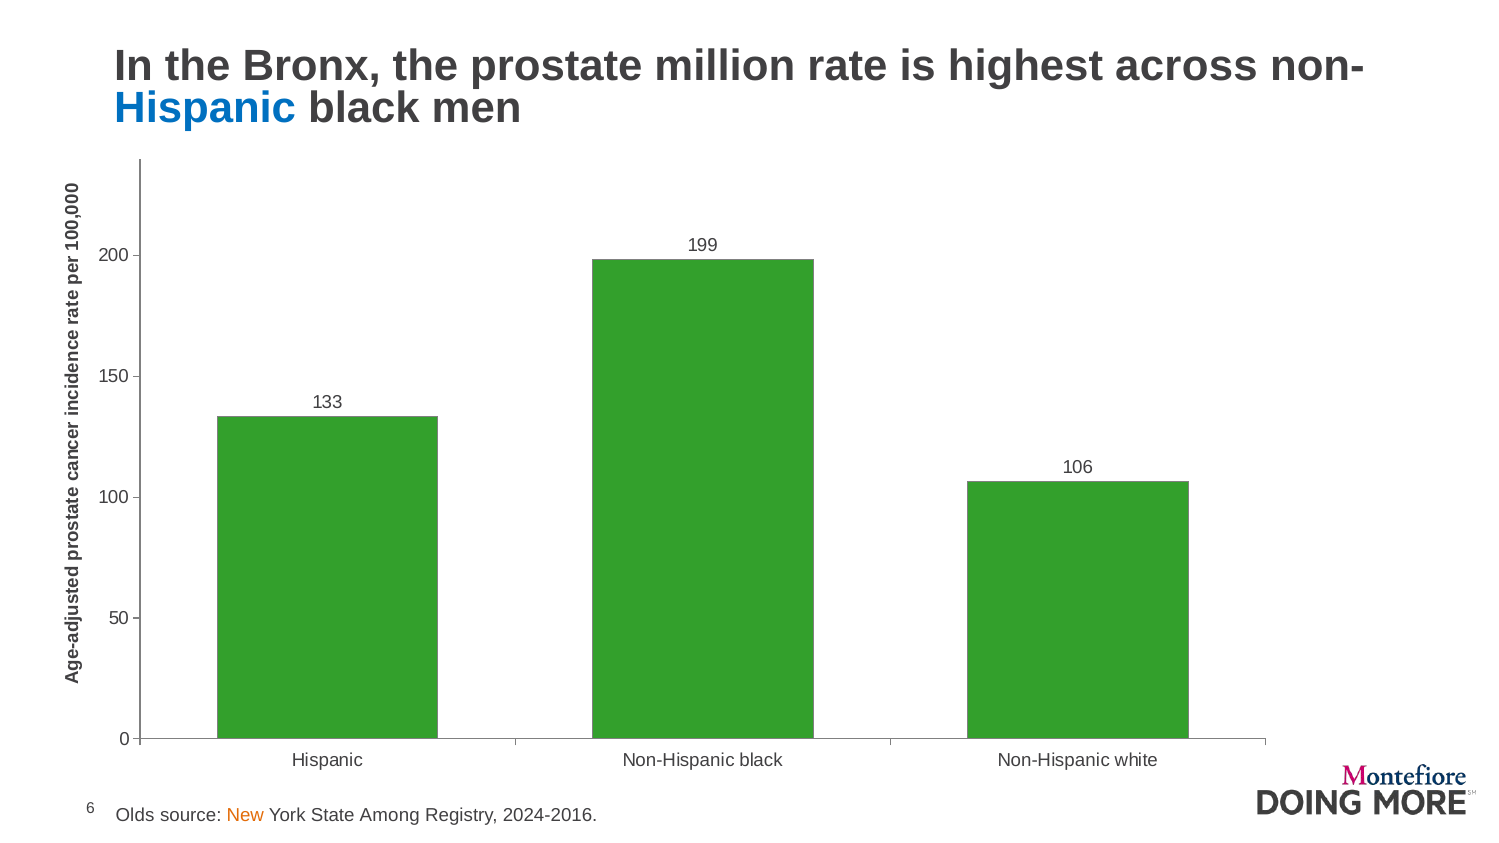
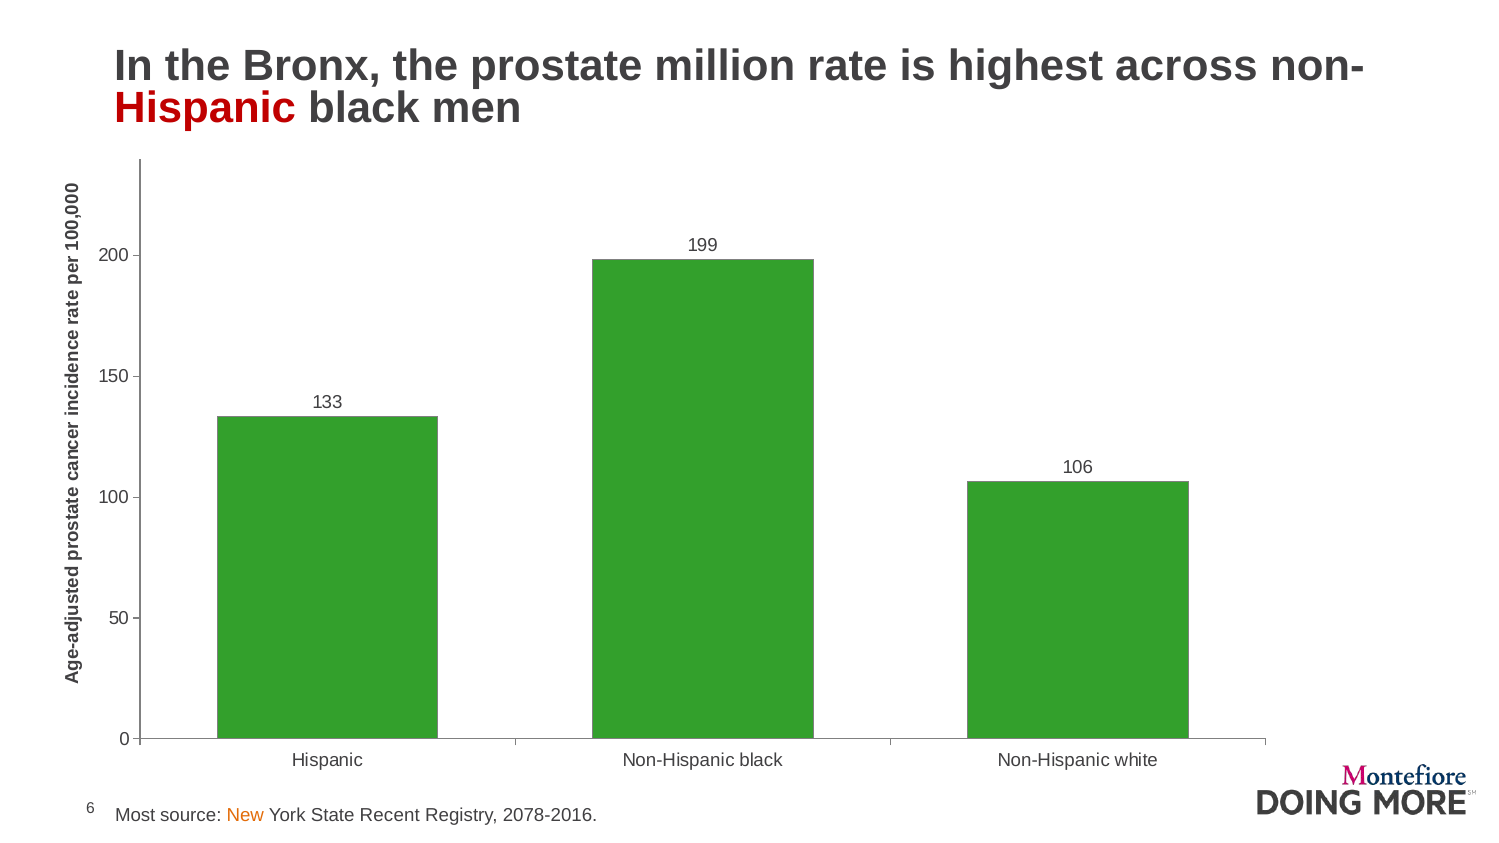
Hispanic colour: blue -> red (205, 108)
Olds: Olds -> Most (135, 816)
Among: Among -> Recent (390, 816)
2024-2016: 2024-2016 -> 2078-2016 (550, 816)
